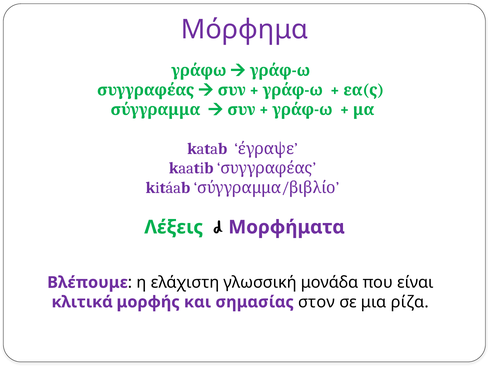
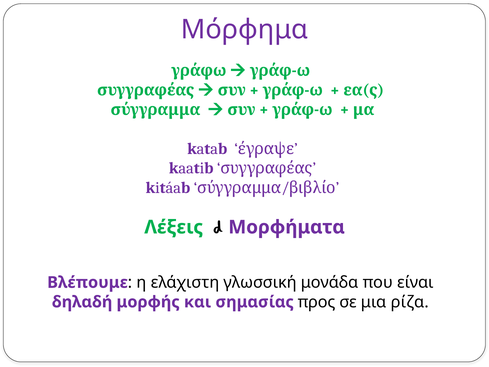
κλιτικά: κλιτικά -> δηλαδή (82, 302)
στον: στον -> προς (317, 302)
